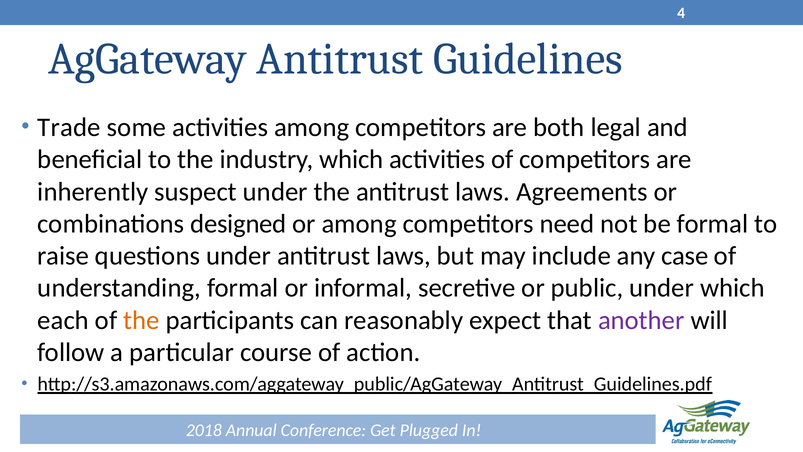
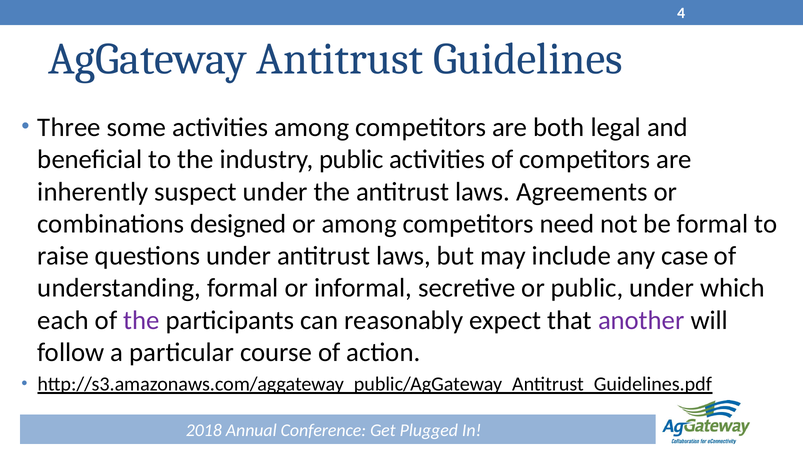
Trade: Trade -> Three (69, 127)
industry which: which -> public (351, 159)
the colour: orange -> purple (141, 320)
